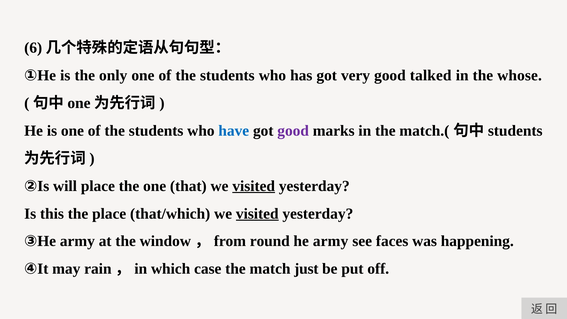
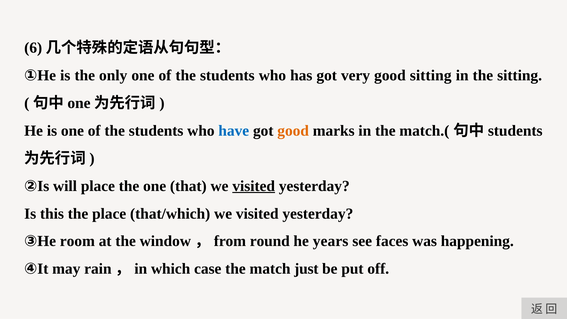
good talked: talked -> sitting (431, 75)
the whose: whose -> sitting (520, 75)
good colour: purple -> orange (293, 131)
visited underline: present -> none (257, 214)
③He army: army -> room (77, 241)
he army: army -> years (331, 241)
